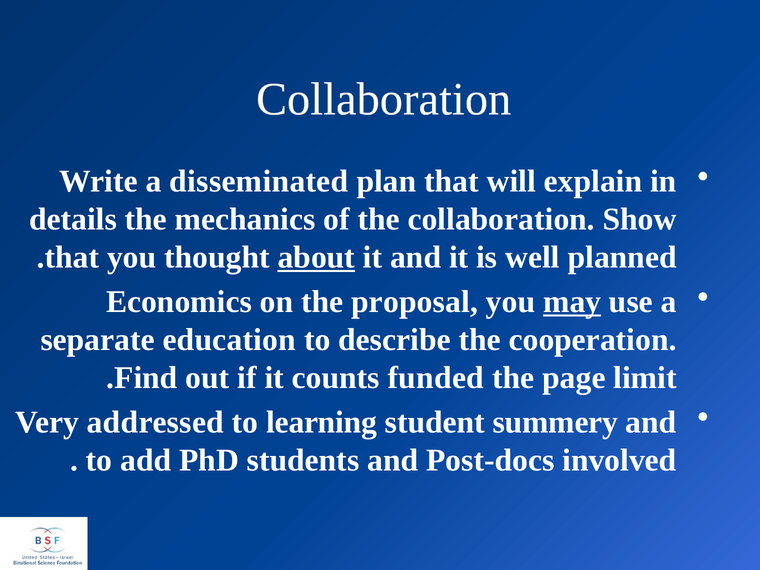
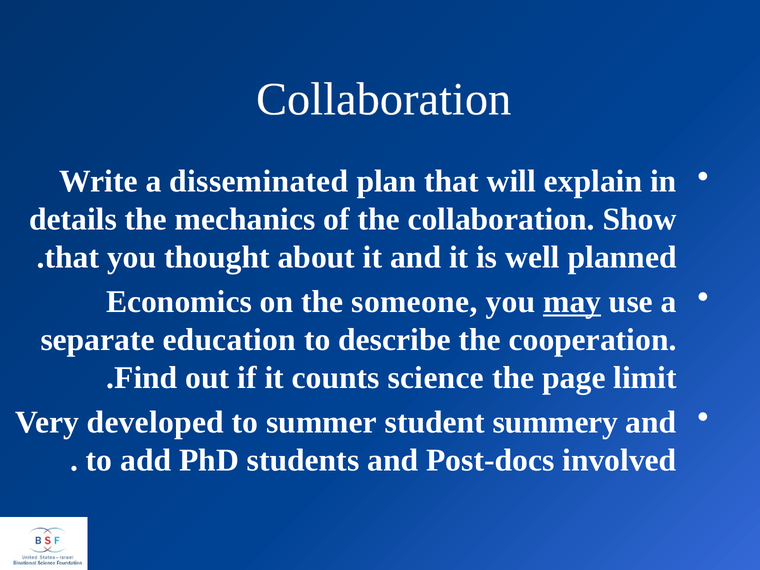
about underline: present -> none (316, 257)
proposal: proposal -> someone (414, 302)
funded: funded -> science (436, 378)
addressed: addressed -> developed (155, 422)
learning: learning -> summer (322, 422)
